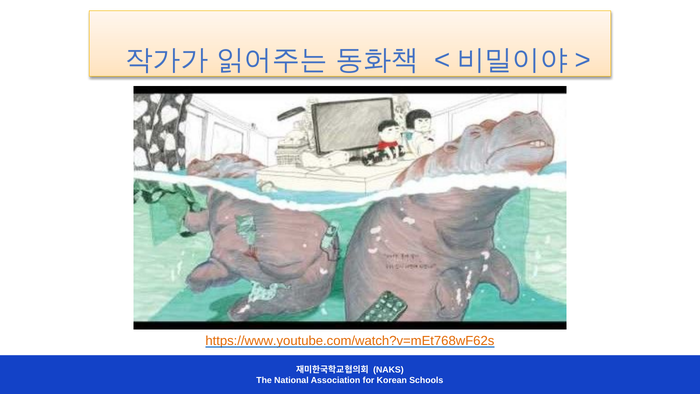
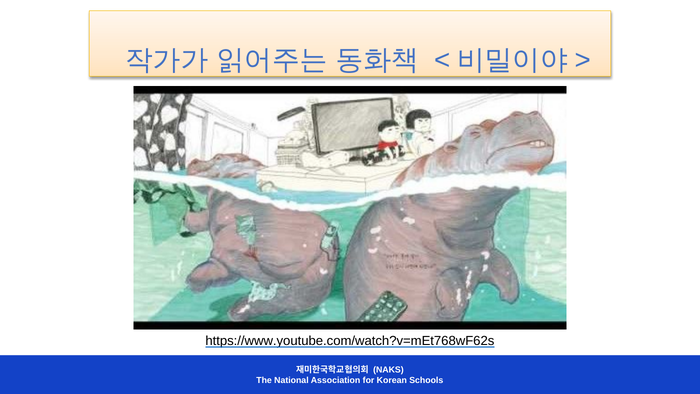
https://www.youtube.com/watch?v=mEt768wF62s colour: orange -> black (350, 341)
